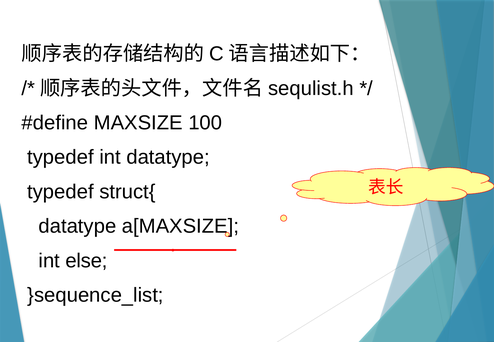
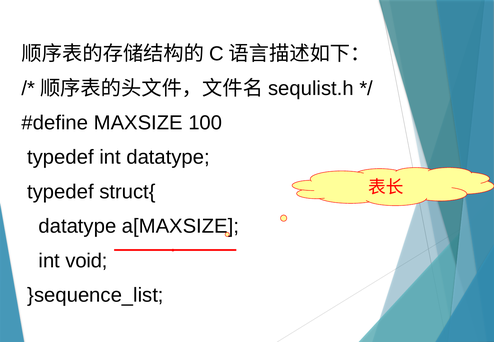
else: else -> void (86, 261)
